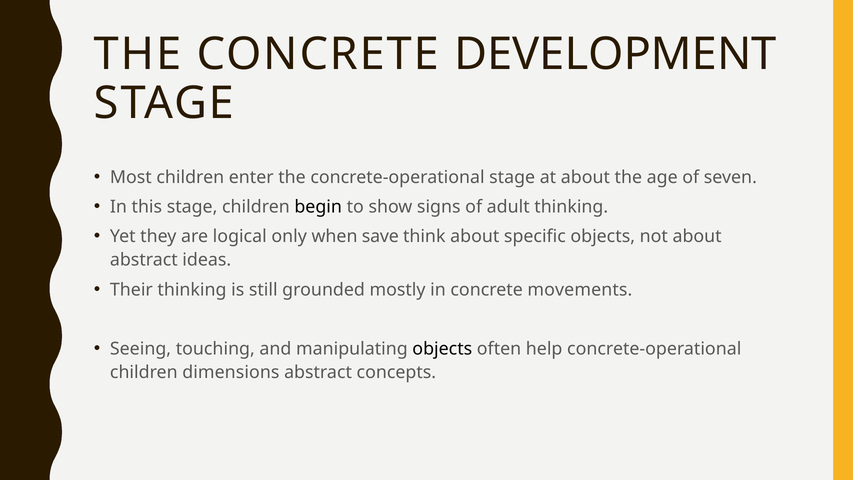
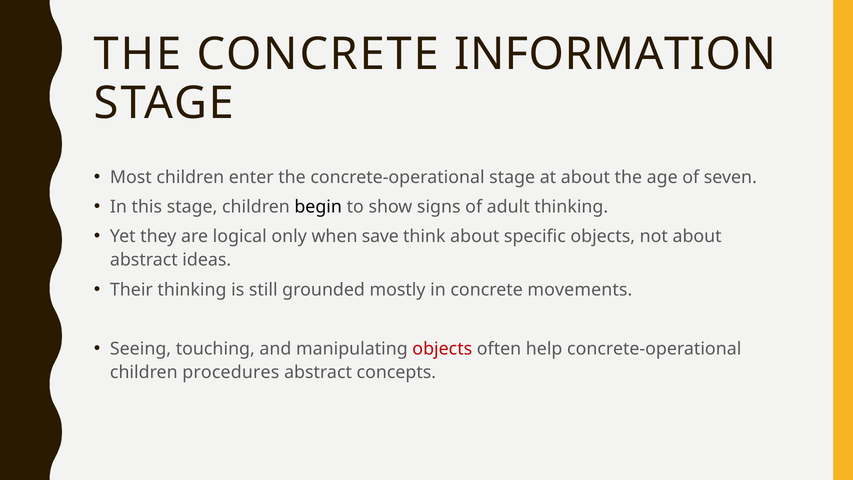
DEVELOPMENT: DEVELOPMENT -> INFORMATION (615, 54)
objects colour: black -> red (442, 349)
dimensions: dimensions -> procedures (231, 372)
